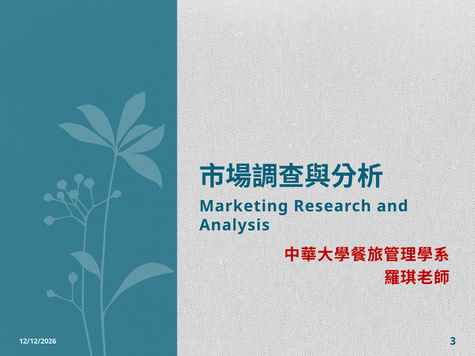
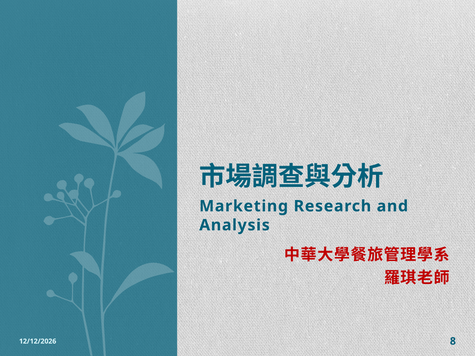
3: 3 -> 8 (453, 341)
